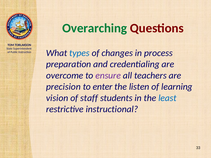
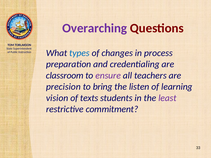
Overarching colour: green -> purple (95, 28)
overcome: overcome -> classroom (65, 76)
enter: enter -> bring (103, 87)
staff: staff -> texts (89, 98)
least colour: blue -> purple (167, 98)
instructional: instructional -> commitment (112, 109)
